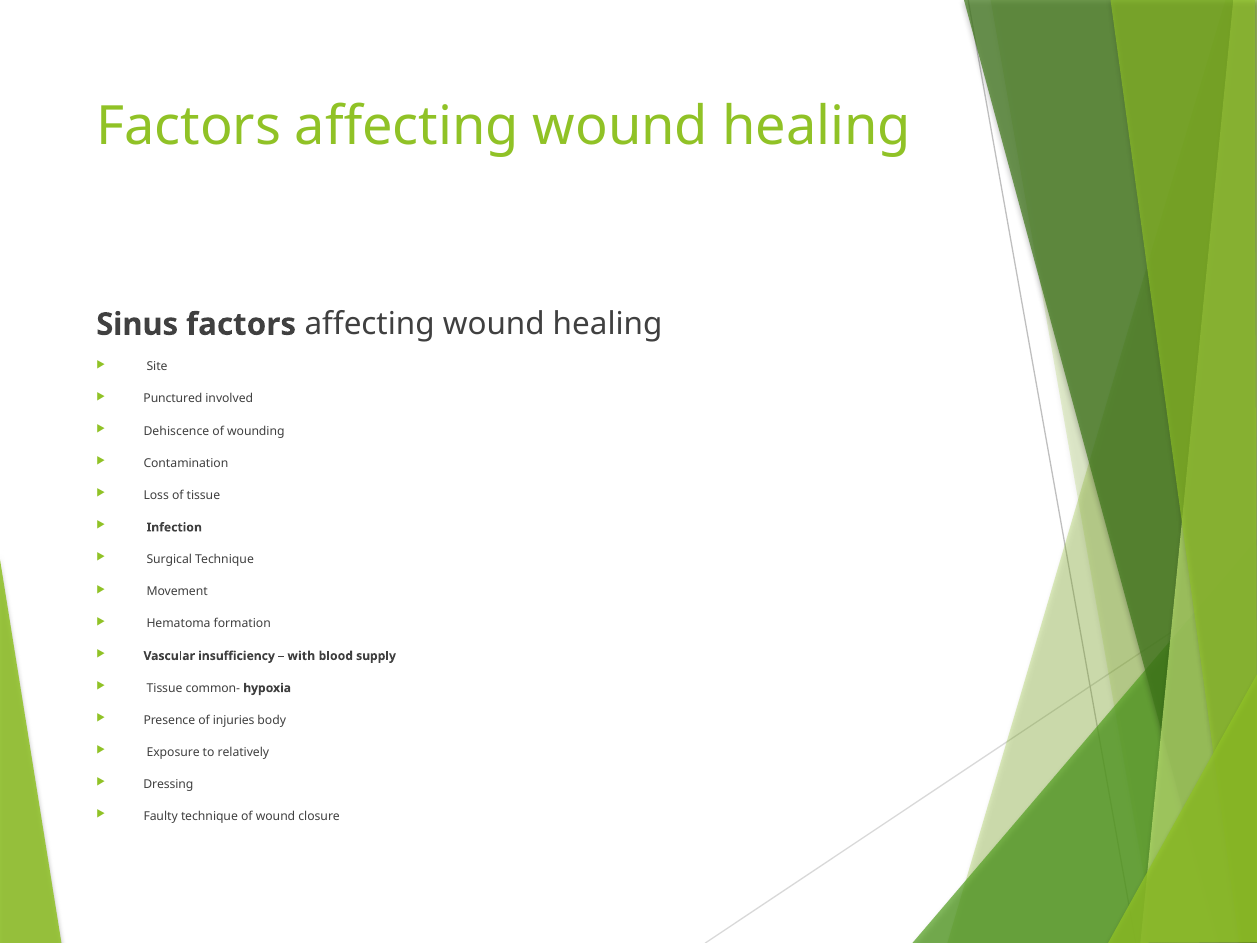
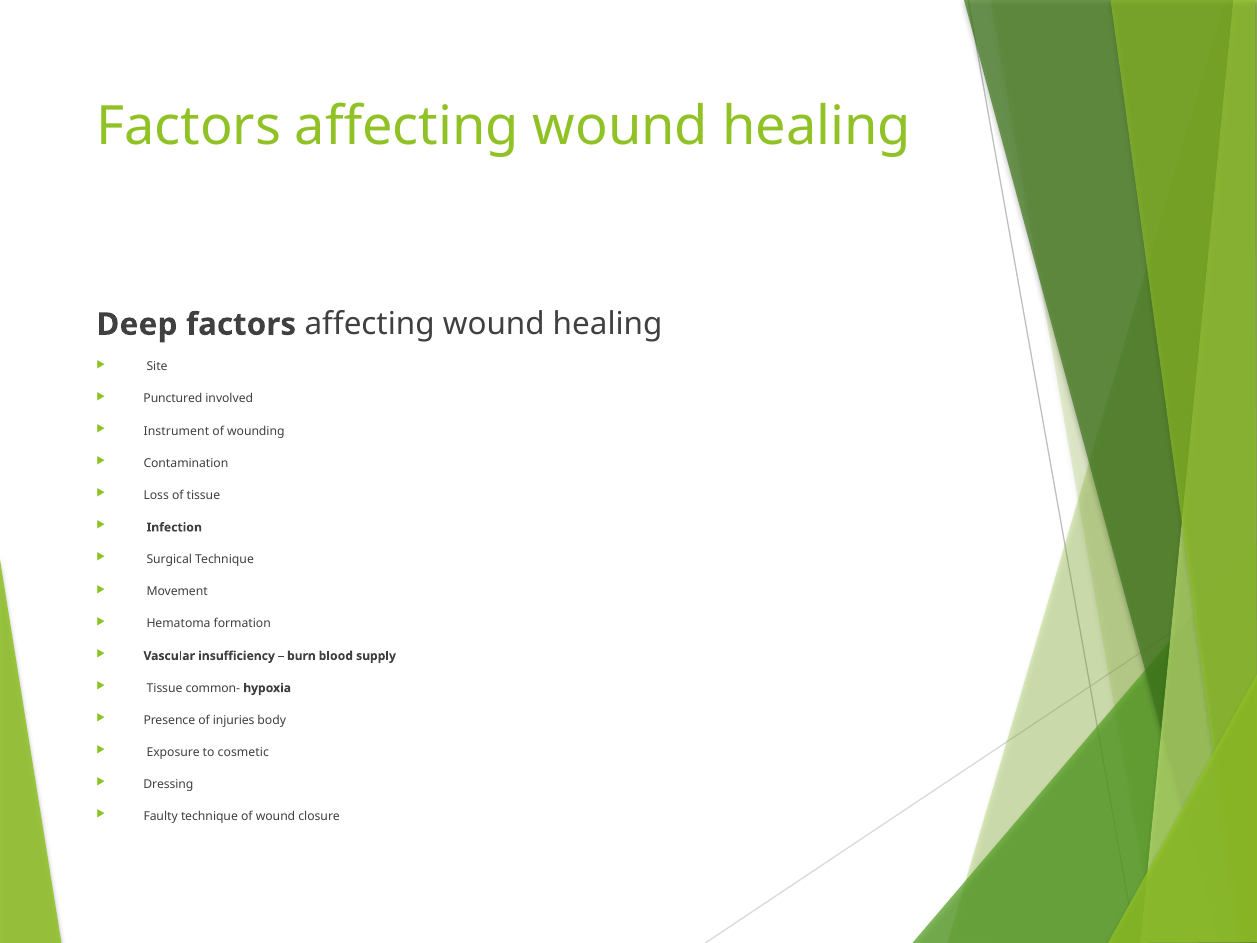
Sinus: Sinus -> Deep (137, 324)
Dehiscence: Dehiscence -> Instrument (176, 431)
with: with -> burn (301, 656)
relatively: relatively -> cosmetic (243, 752)
